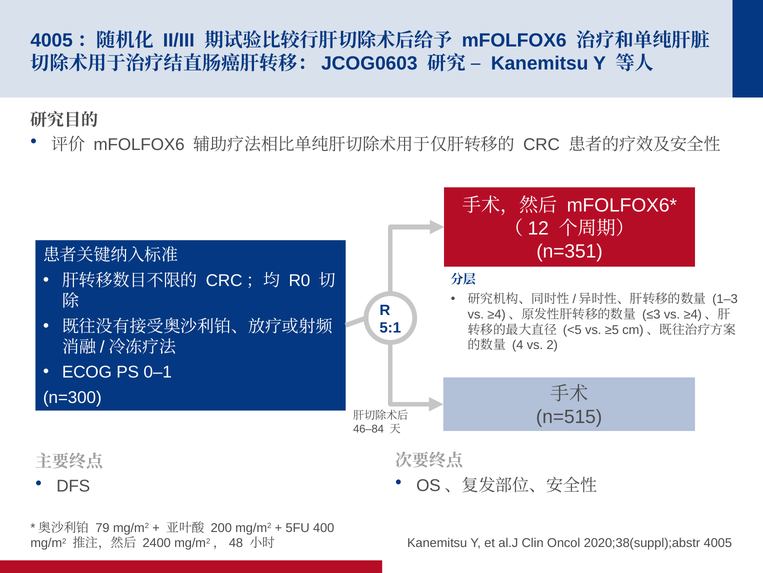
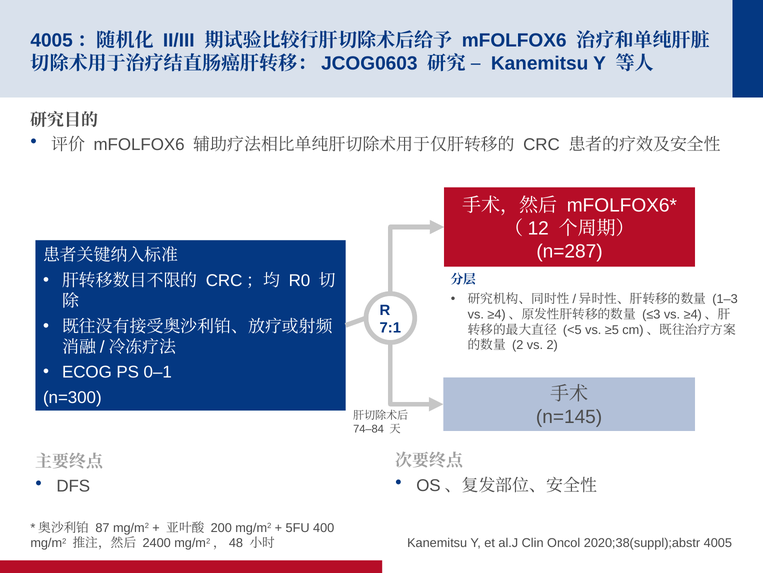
n=351: n=351 -> n=287 (569, 251)
5:1: 5:1 -> 7:1 (390, 328)
4: 4 -> 2 (518, 345)
n=515: n=515 -> n=145 (569, 416)
46–84: 46–84 -> 74–84 (369, 429)
79: 79 -> 87 (102, 527)
